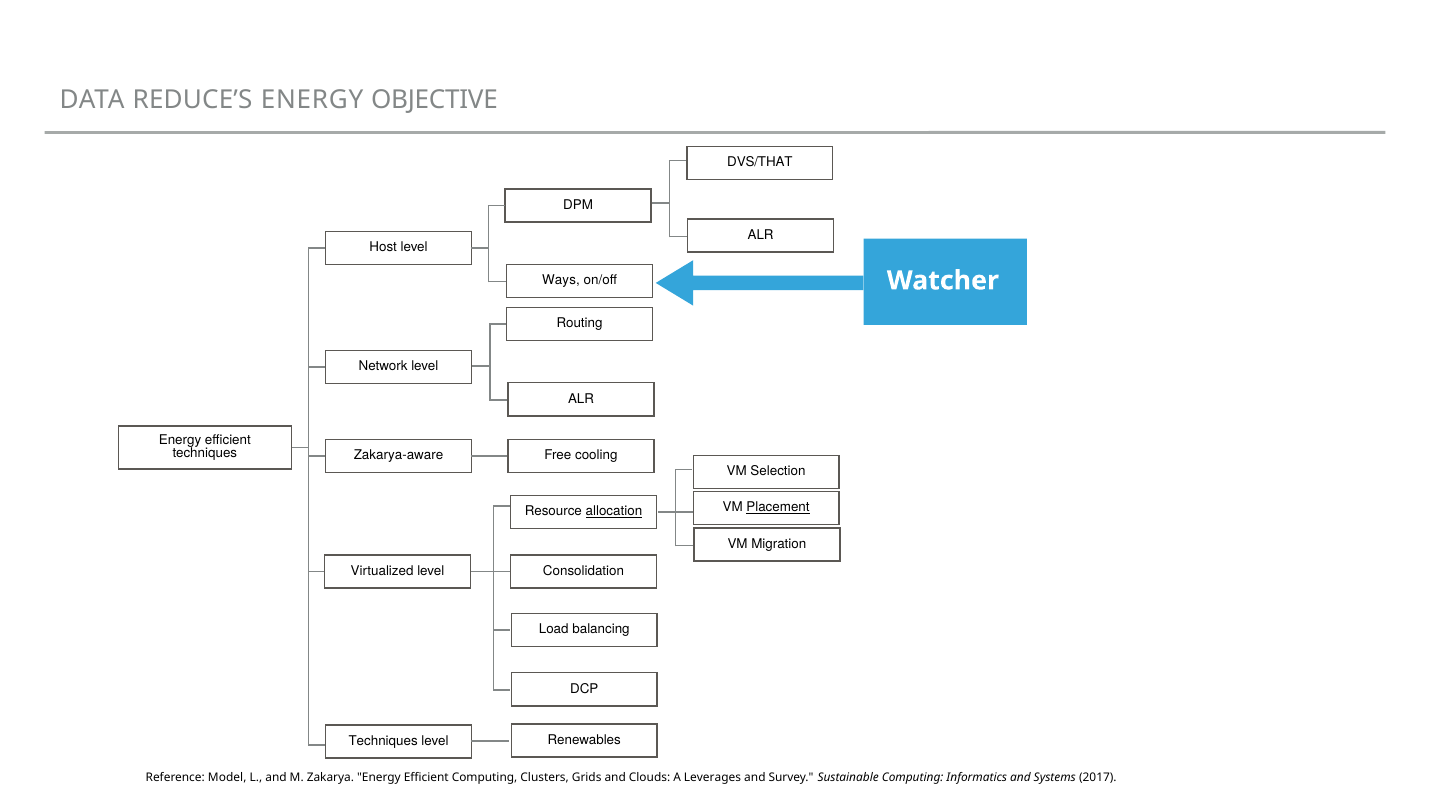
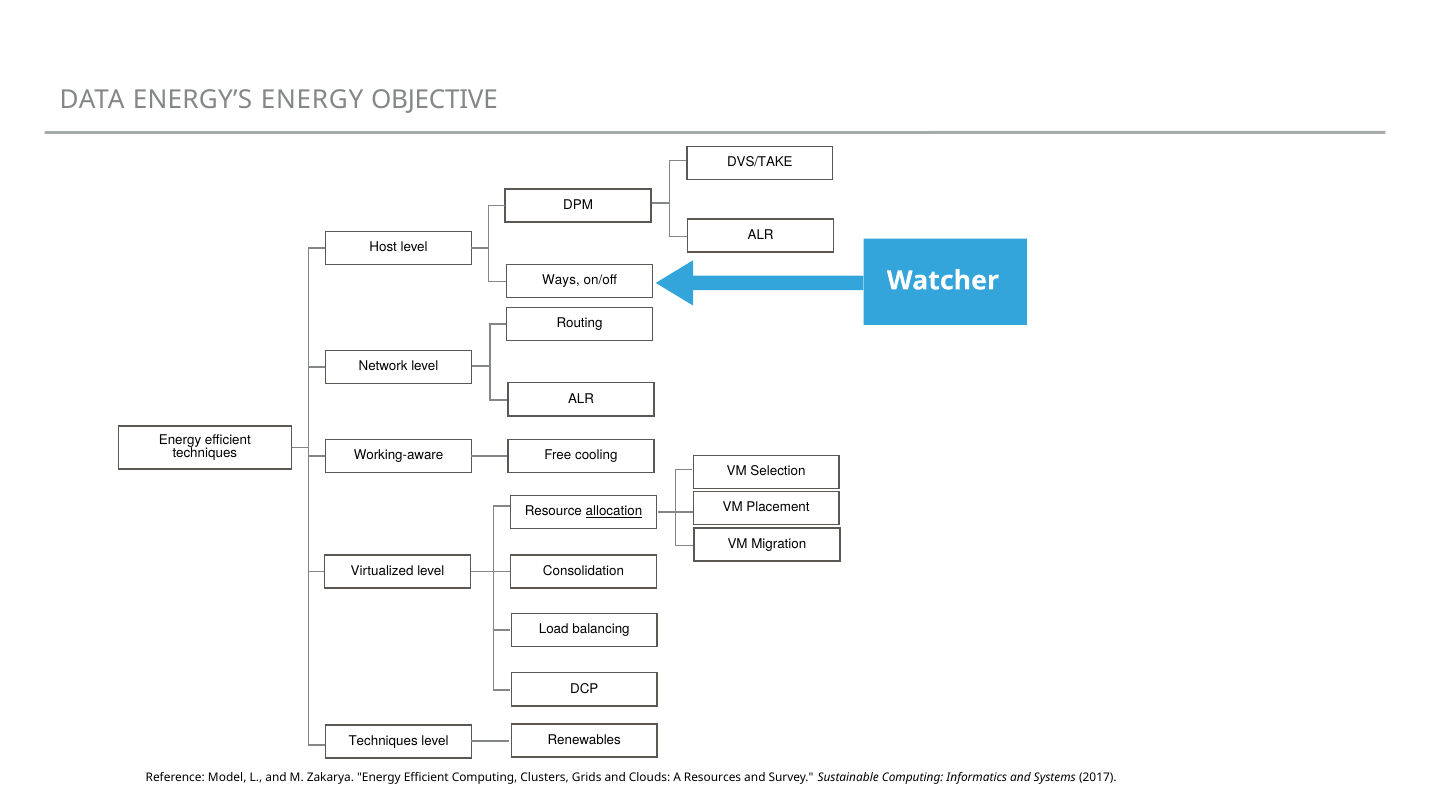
REDUCE’S: REDUCE’S -> ENERGY’S (193, 100)
DVS/THAT: DVS/THAT -> DVS/TAKE (760, 163)
Zakarya-aware: Zakarya-aware -> Working-aware (399, 456)
Placement underline: present -> none (778, 508)
Leverages: Leverages -> Resources (713, 778)
